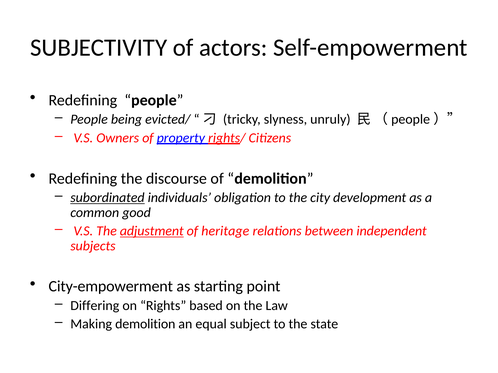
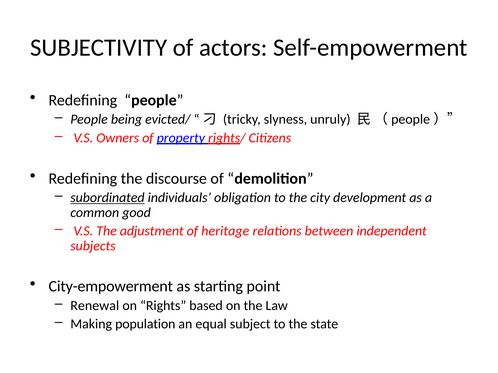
adjustment underline: present -> none (152, 231)
Differing: Differing -> Renewal (95, 306)
Making demolition: demolition -> population (145, 324)
